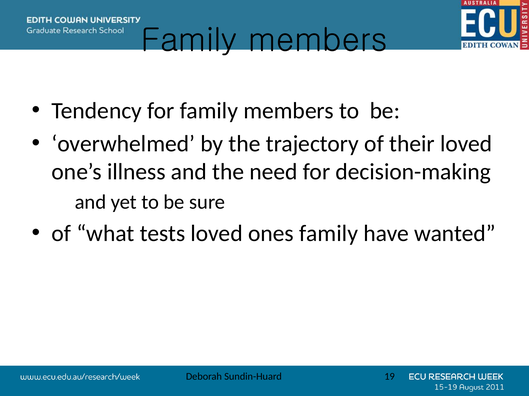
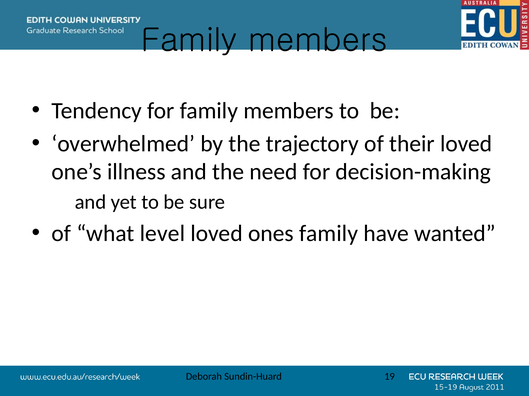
tests: tests -> level (162, 234)
